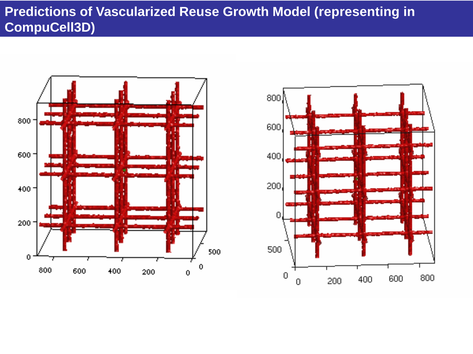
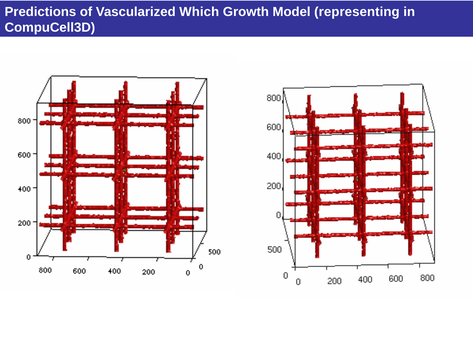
Reuse: Reuse -> Which (199, 12)
